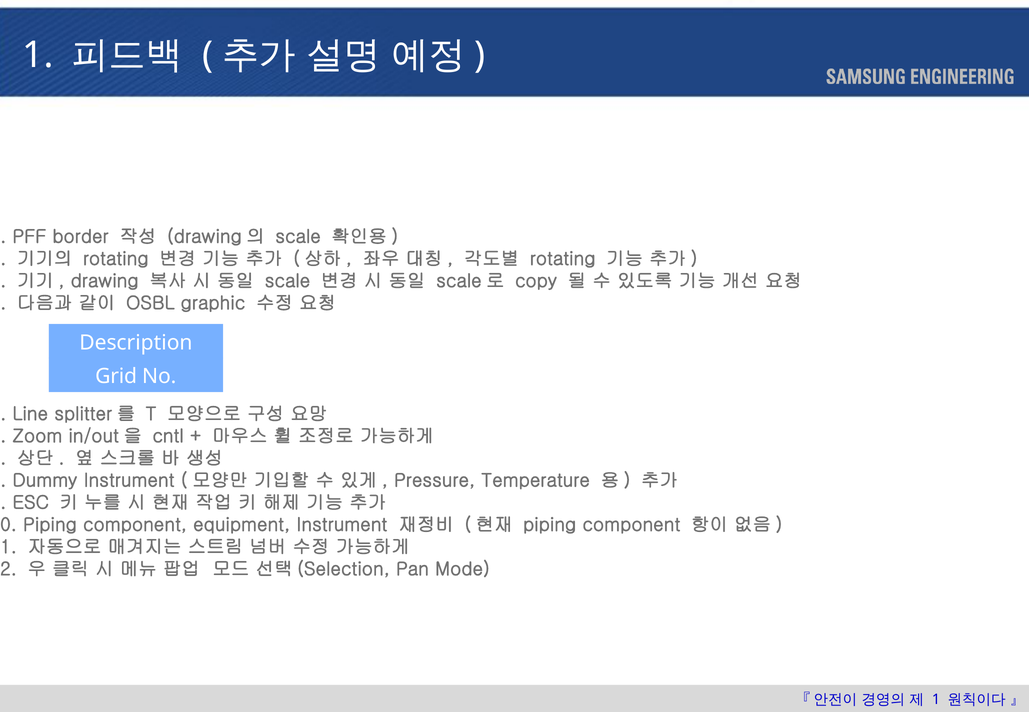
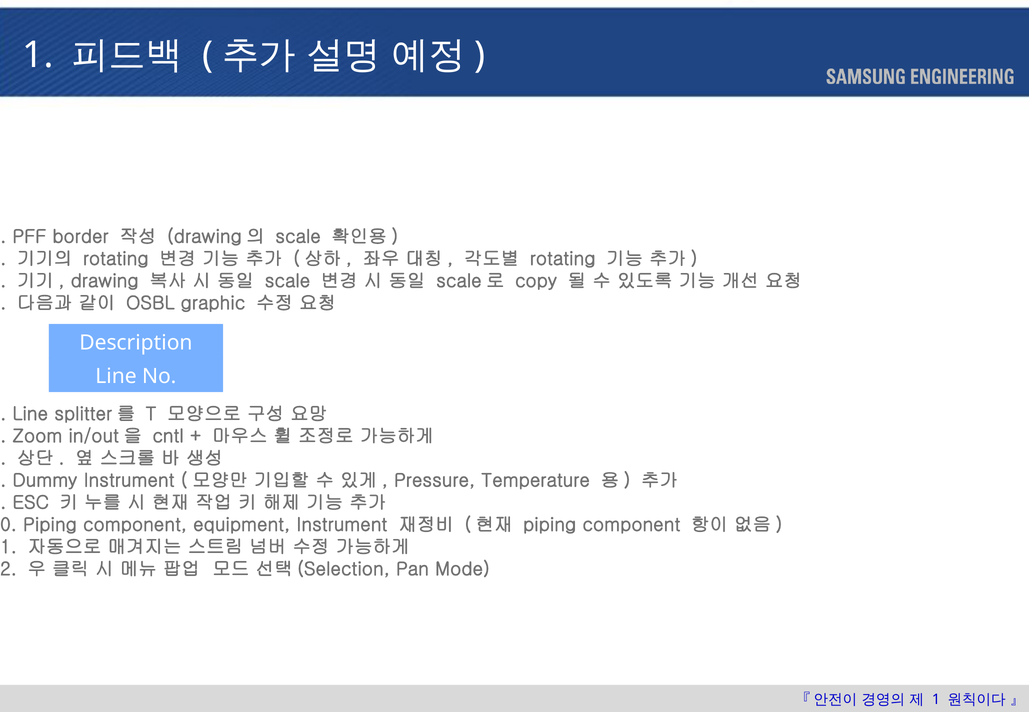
Grid: Grid -> Line (116, 377)
